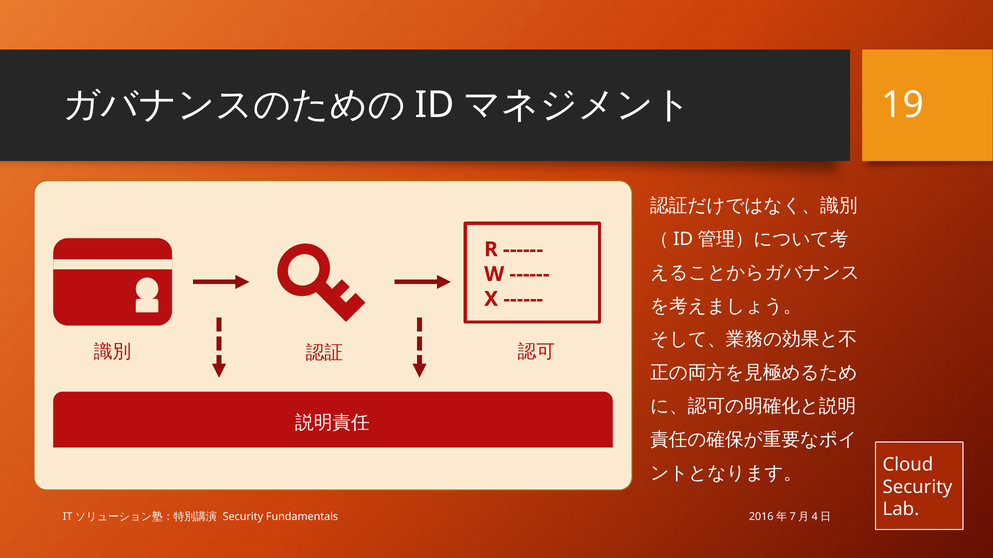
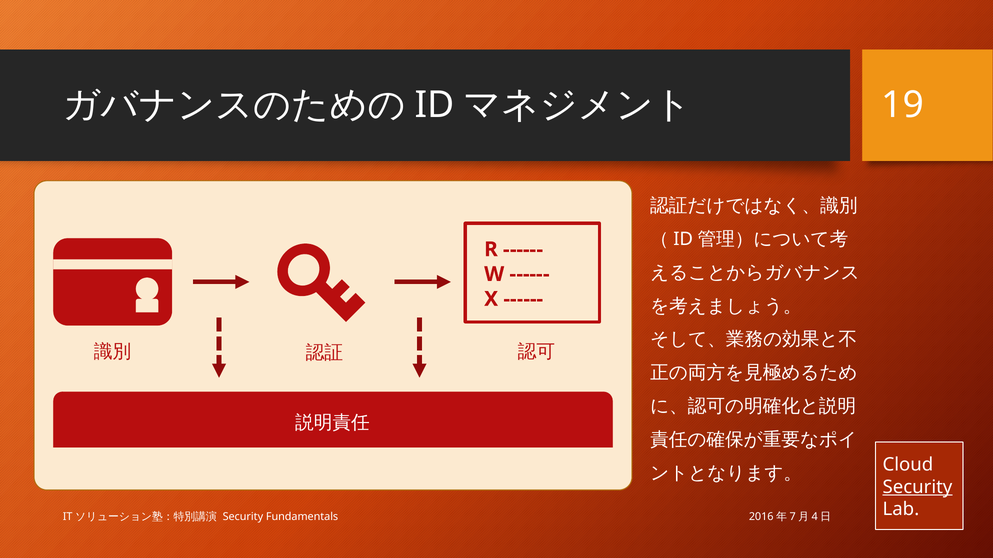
Security underline: none -> present (917, 487)
